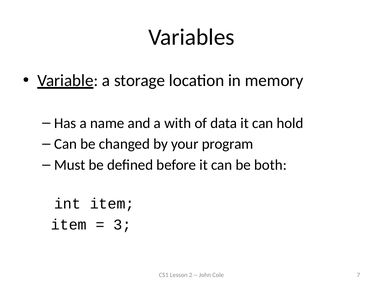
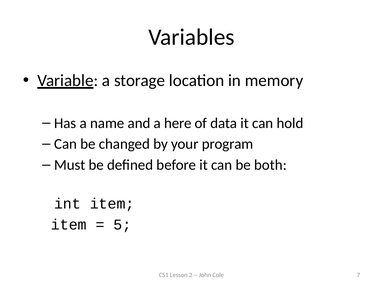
with: with -> here (178, 123)
3: 3 -> 5 (122, 224)
